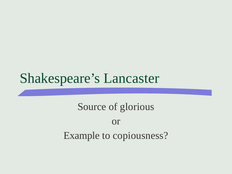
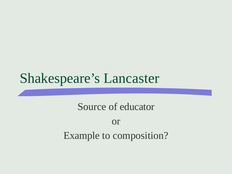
glorious: glorious -> educator (137, 107)
copiousness: copiousness -> composition (141, 136)
